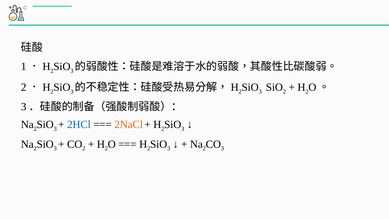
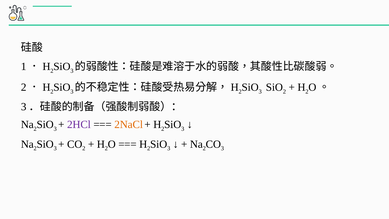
2HCl colour: blue -> purple (79, 125)
